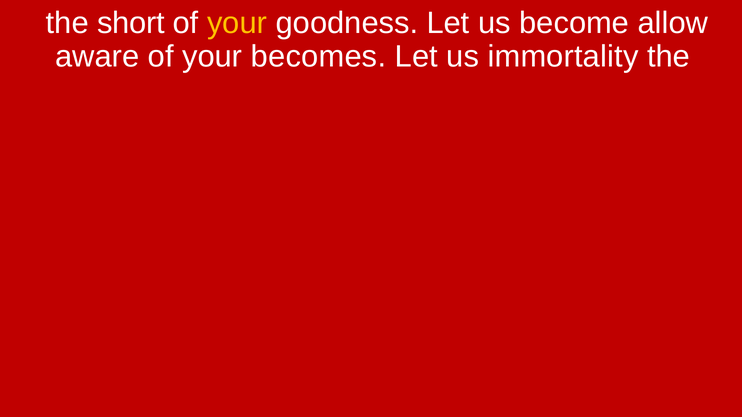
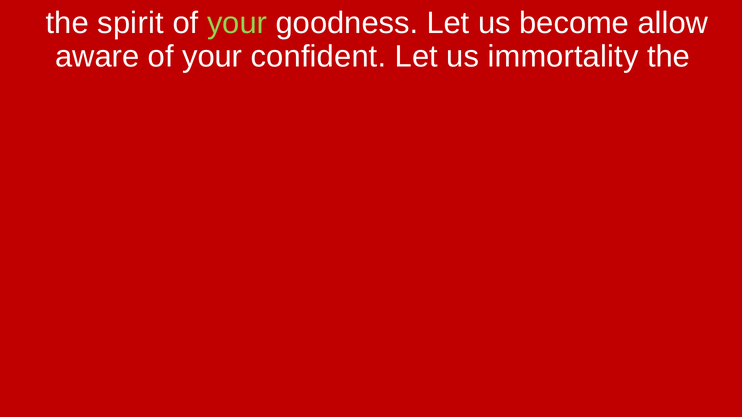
short: short -> spirit (131, 23)
your colour: yellow -> light green (237, 23)
becomes: becomes -> confident (319, 56)
